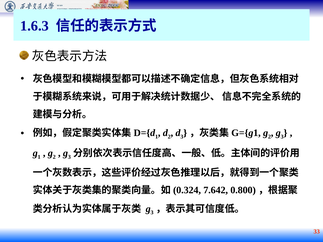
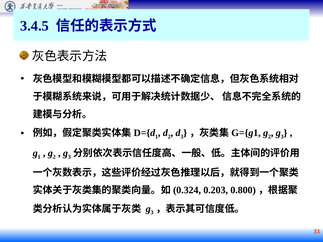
1.6.3: 1.6.3 -> 3.4.5 (35, 26)
7.642: 7.642 -> 0.203 (216, 190)
